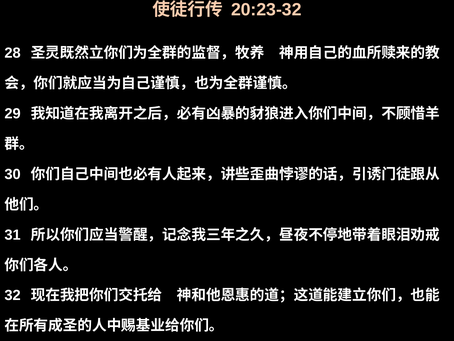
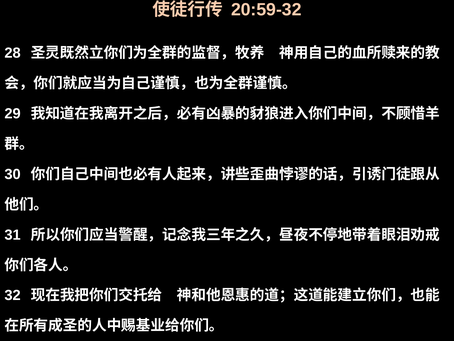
20:23-32: 20:23-32 -> 20:59-32 (266, 10)
